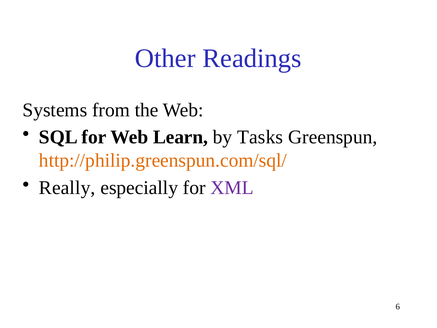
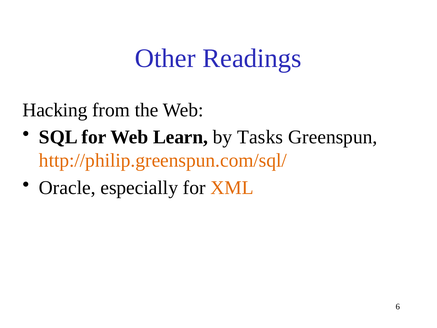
Systems: Systems -> Hacking (55, 110)
Really: Really -> Oracle (67, 188)
XML colour: purple -> orange (232, 188)
